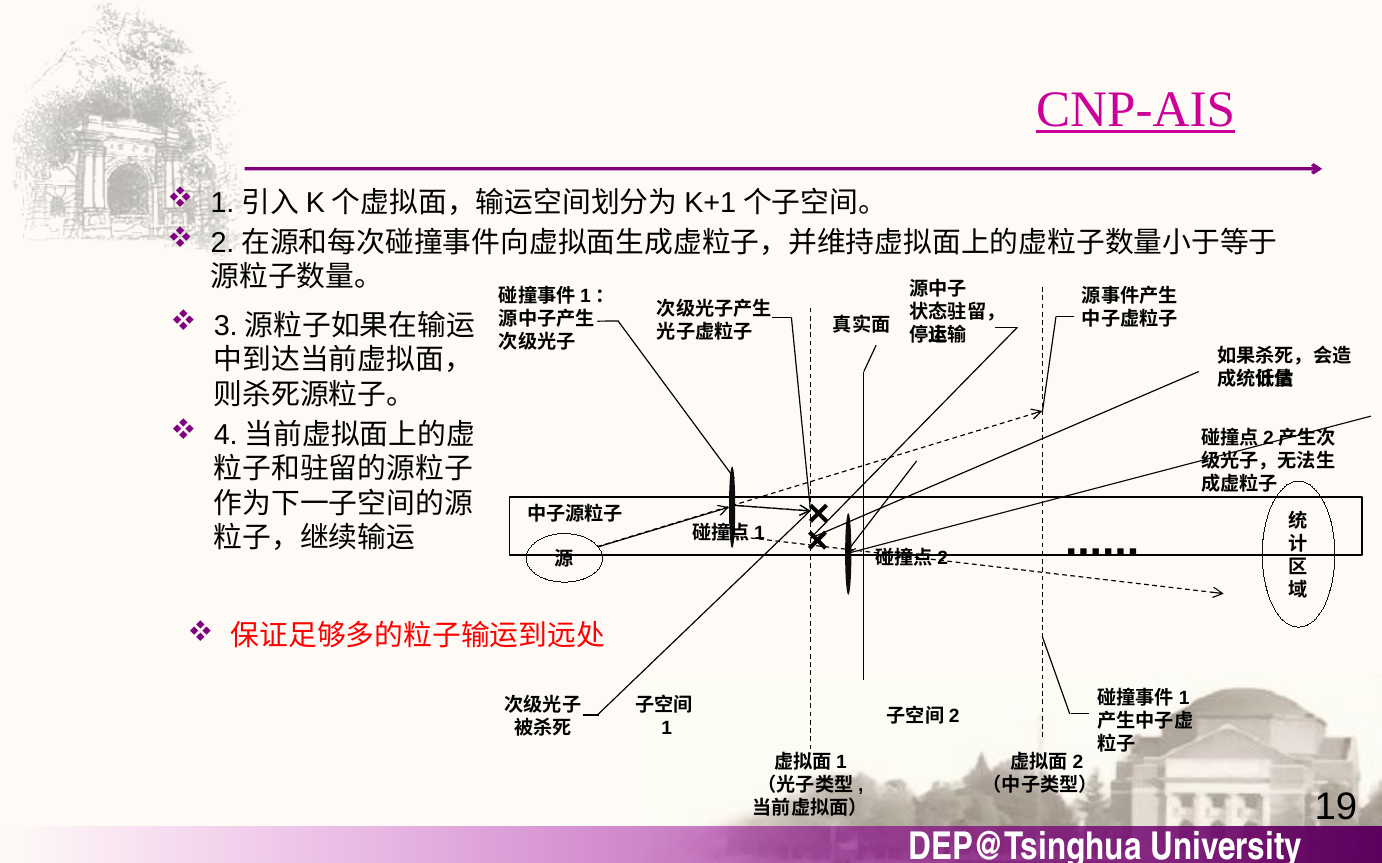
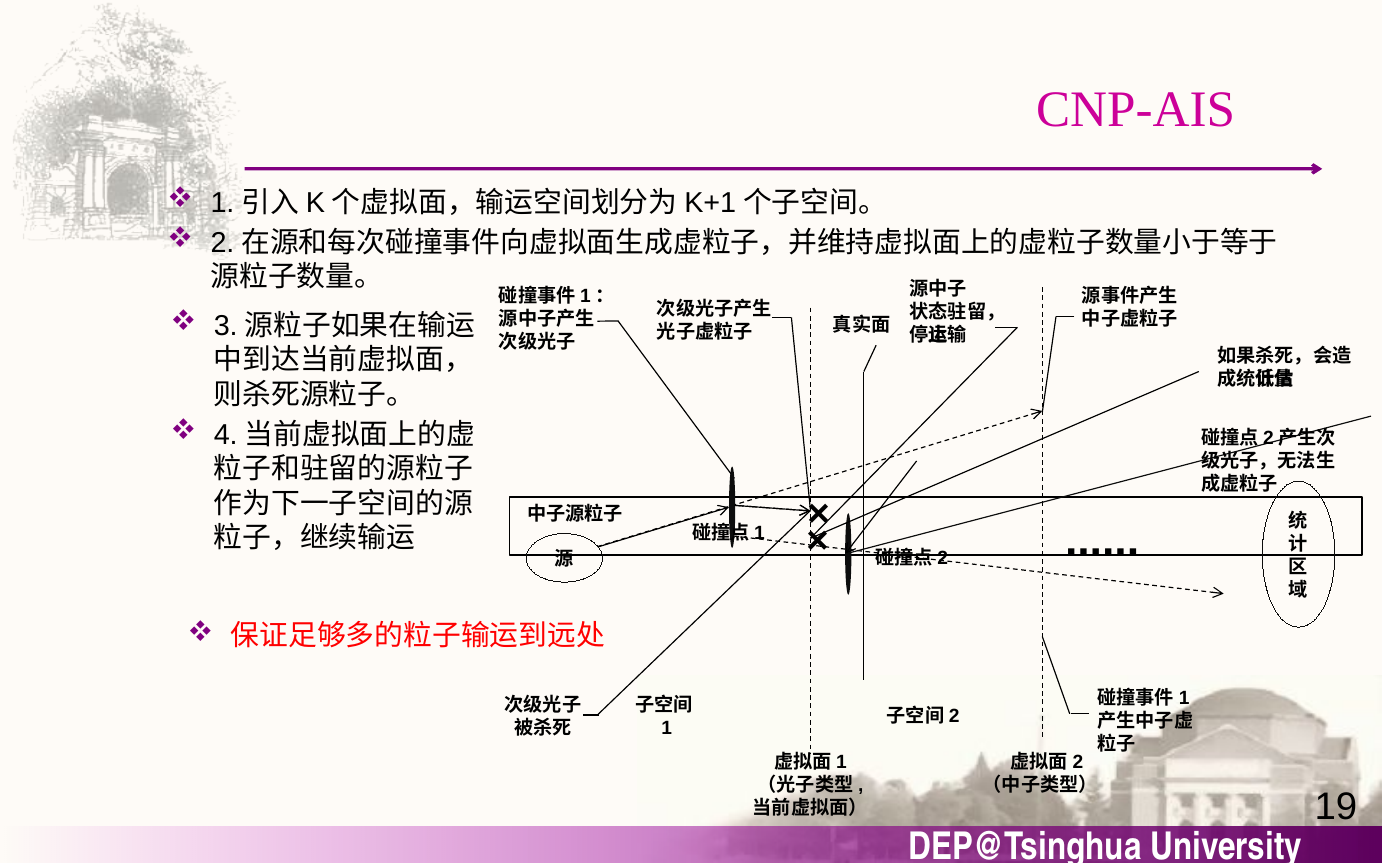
CNP-AIS underline: present -> none (1136, 109)
